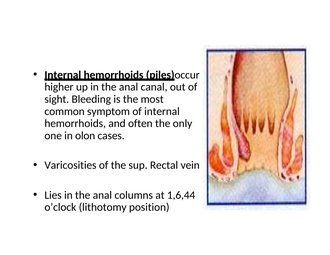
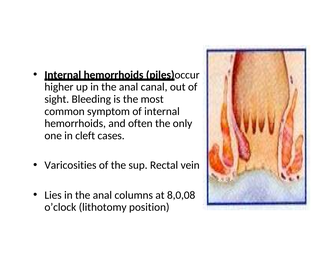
olon: olon -> cleft (85, 136)
1,6,44: 1,6,44 -> 8,0,08 (181, 195)
